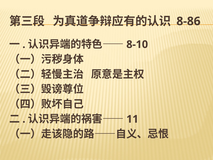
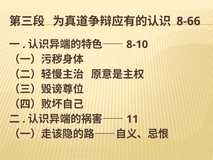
8-86: 8-86 -> 8-66 (188, 21)
